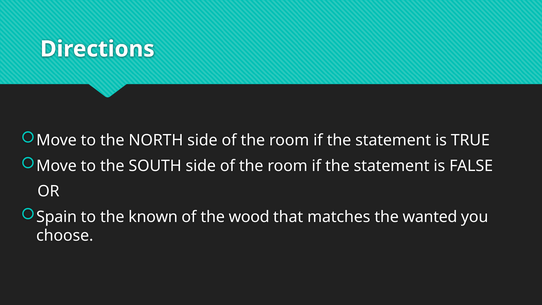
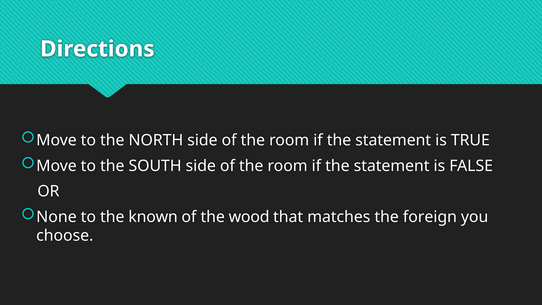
Spain: Spain -> None (56, 217)
wanted: wanted -> foreign (430, 217)
